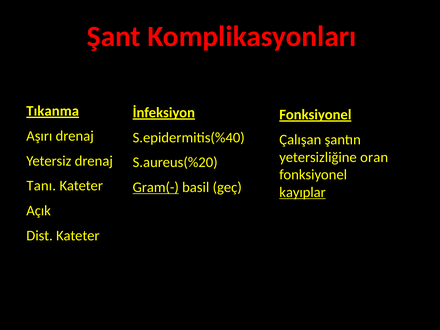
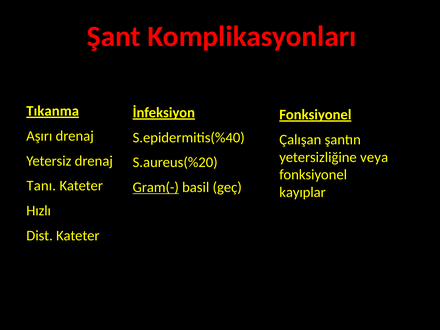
oran: oran -> veya (374, 157)
kayıplar underline: present -> none (303, 192)
Açık: Açık -> Hızlı (39, 211)
